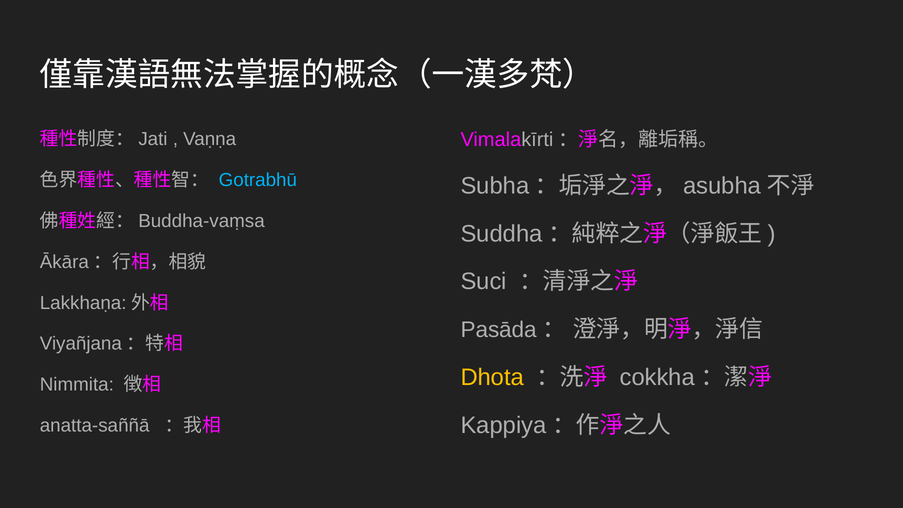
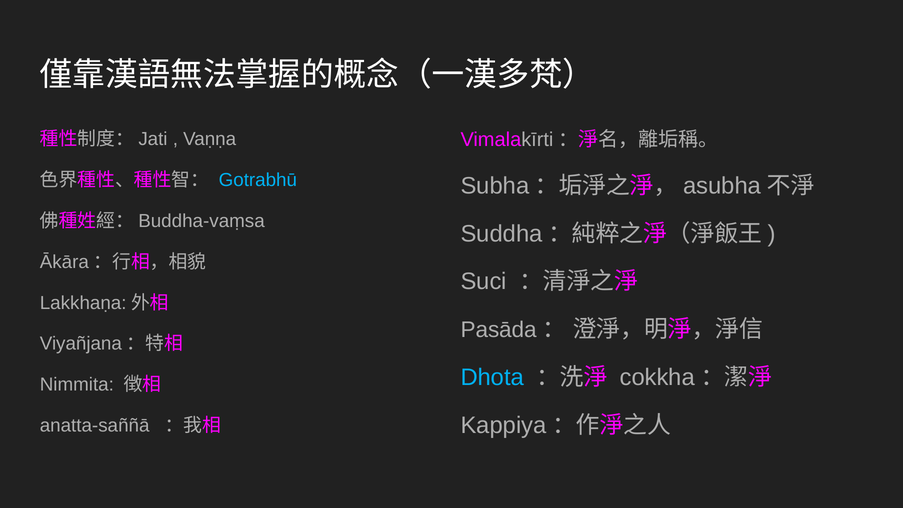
Dhota colour: yellow -> light blue (492, 377)
